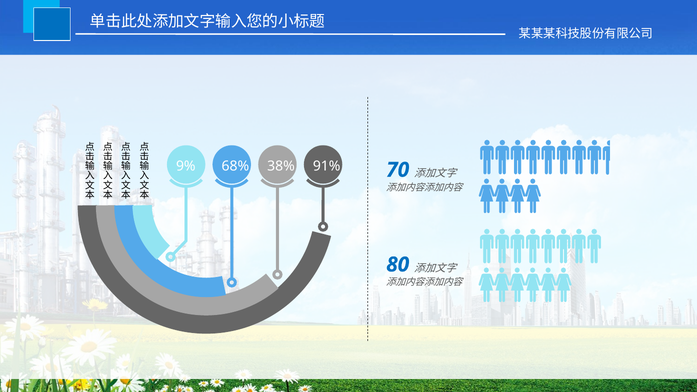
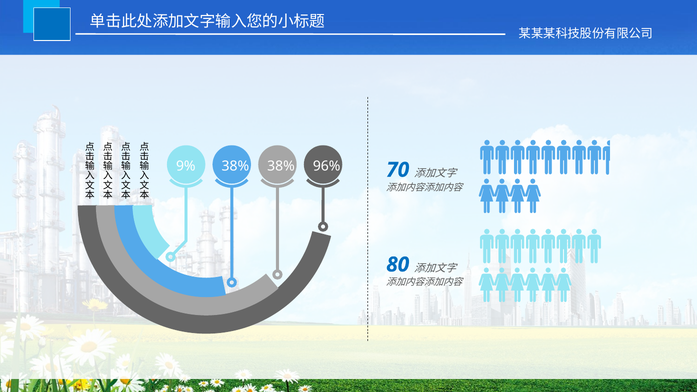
68%: 68% -> 38% (235, 166)
91%: 91% -> 96% (327, 166)
